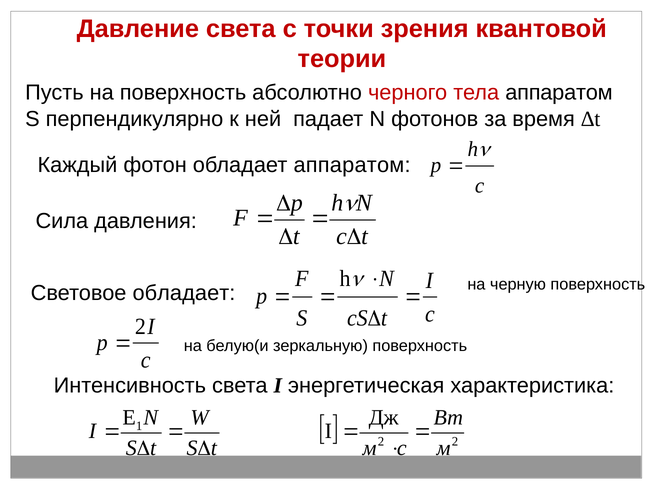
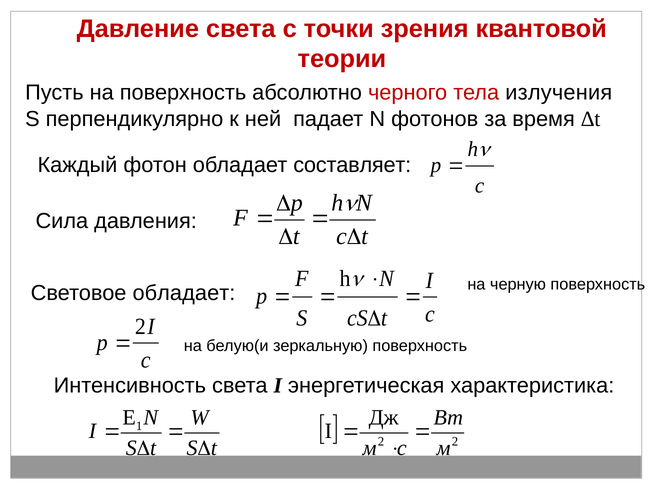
тела аппаратом: аппаратом -> излучения (559, 93)
обладает аппаратом: аппаратом -> составляет (352, 165)
